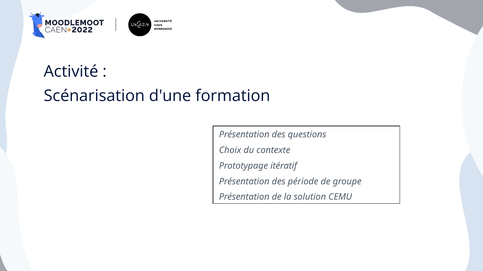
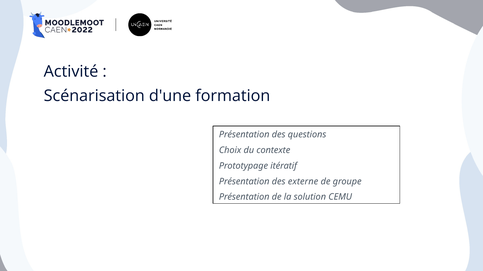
période: période -> externe (303, 182)
